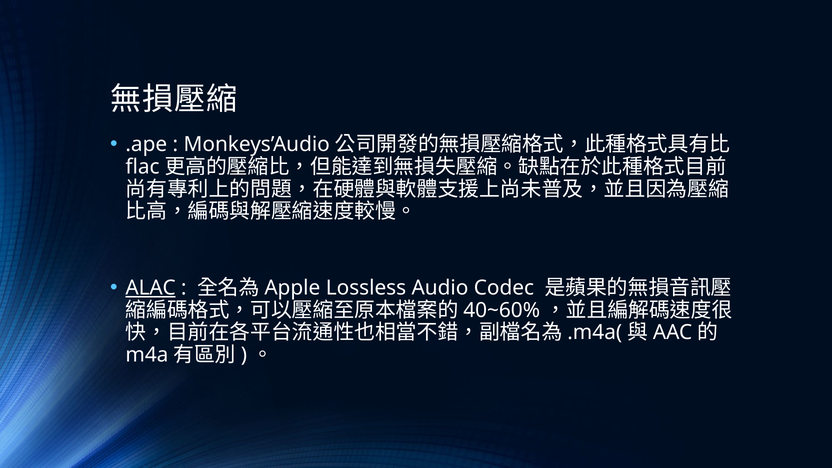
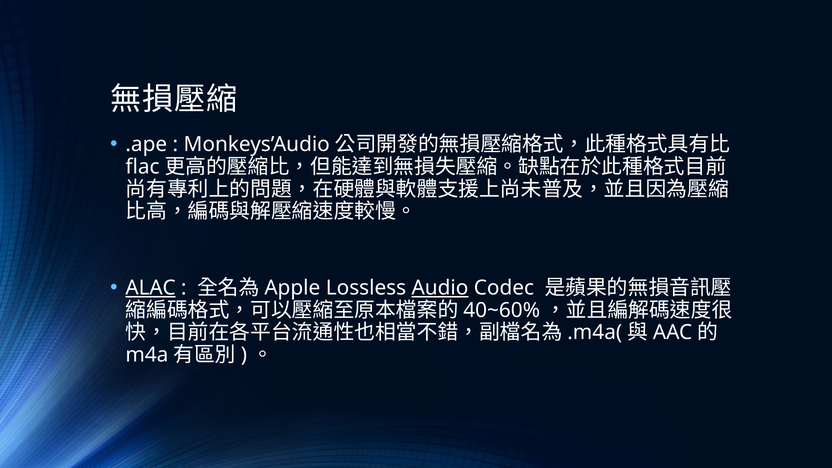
Audio underline: none -> present (440, 288)
